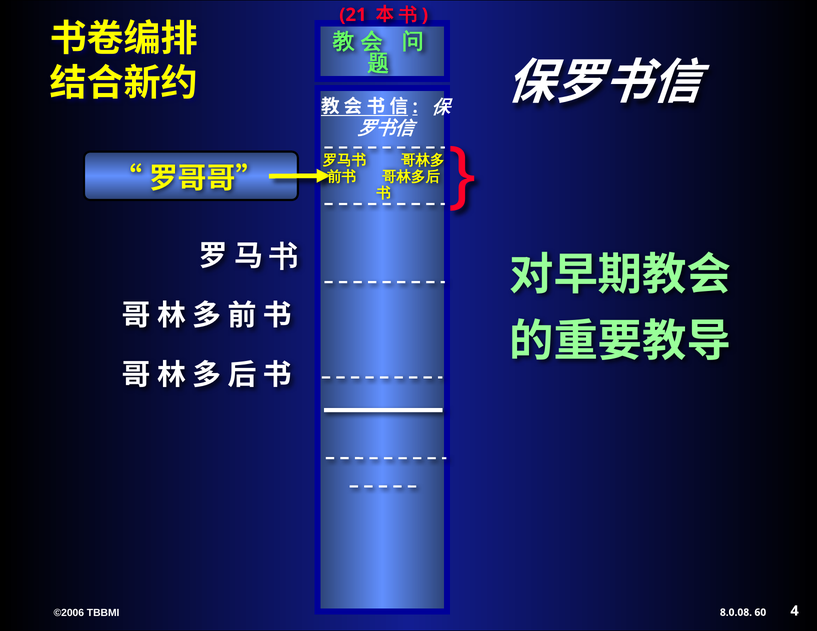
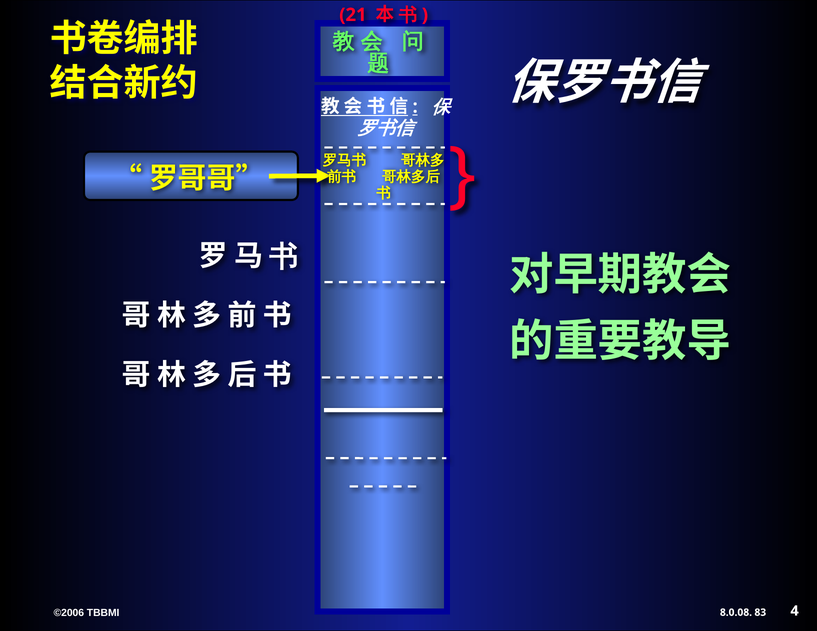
60: 60 -> 83 (760, 613)
